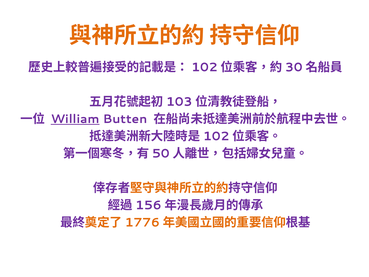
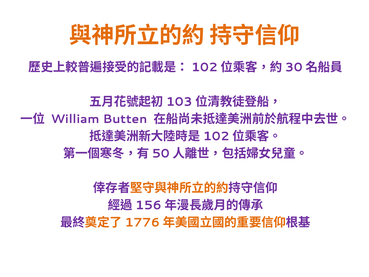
William underline: present -> none (75, 119)
